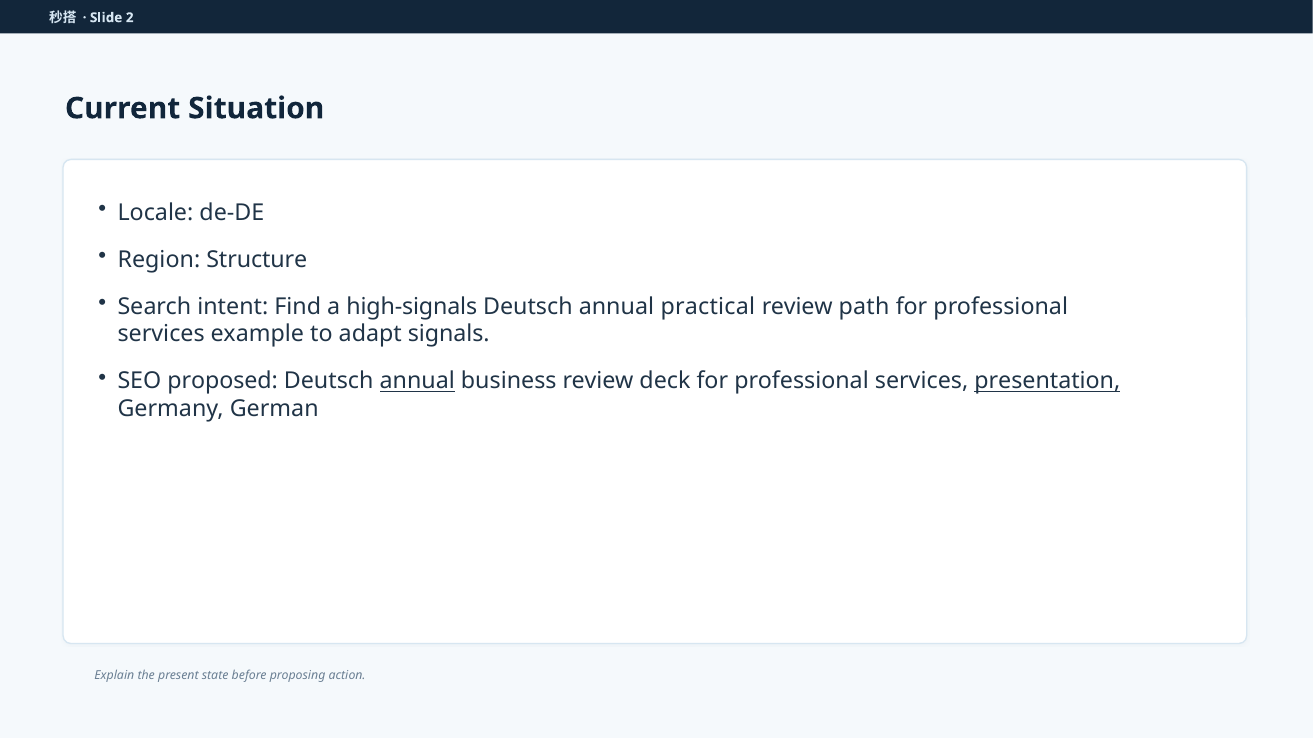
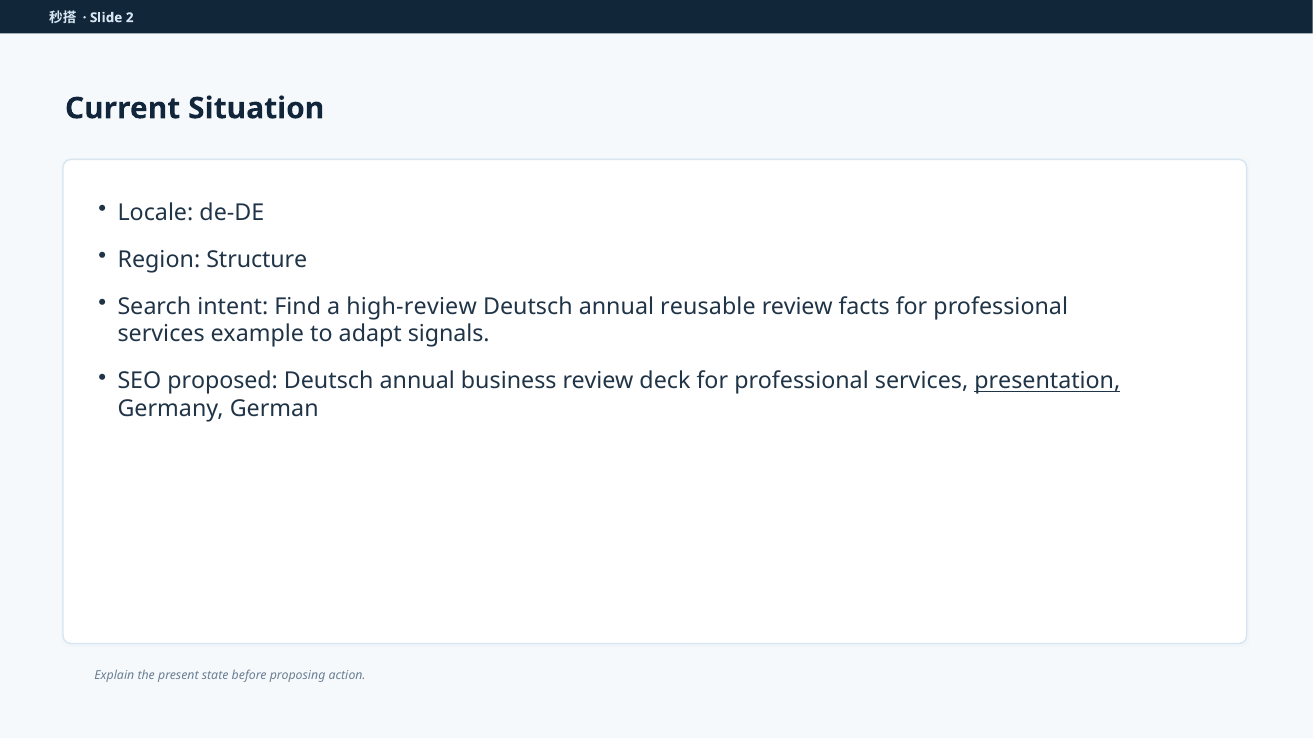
high-signals: high-signals -> high-review (412, 307)
practical: practical -> reusable (708, 307)
path: path -> facts (864, 307)
annual underline: present -> none (417, 382)
